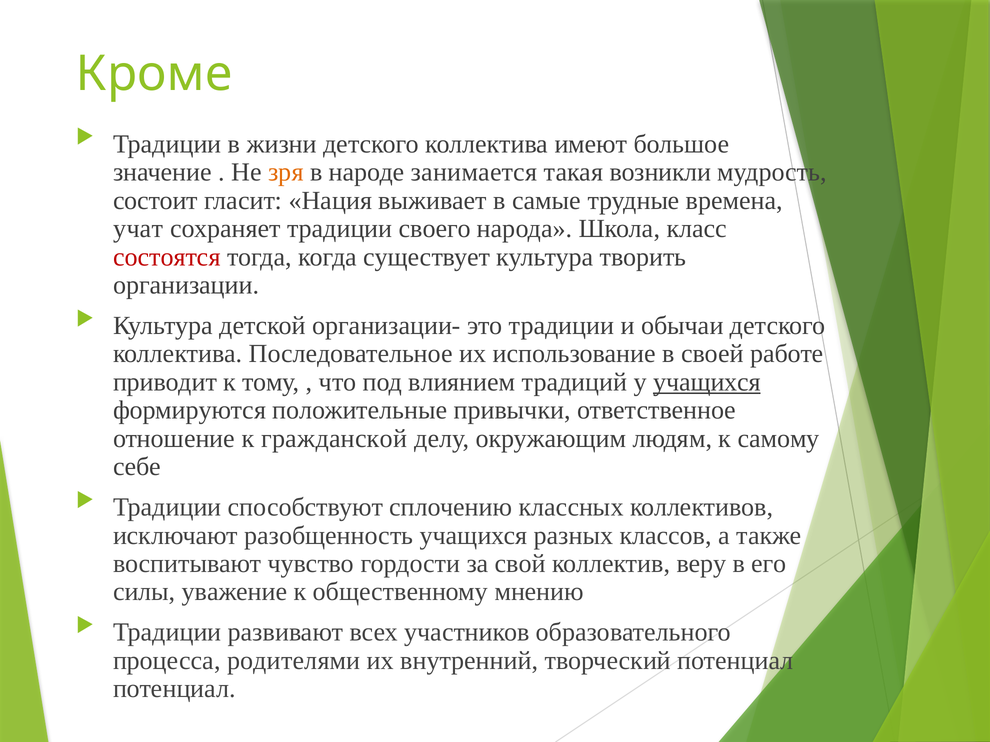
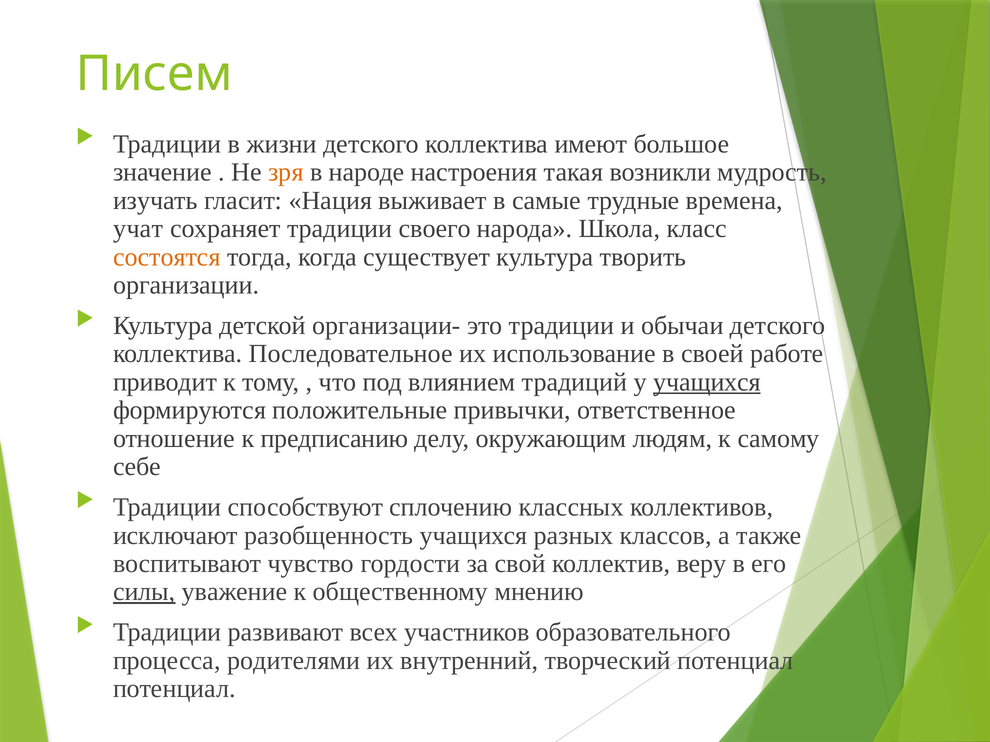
Кроме: Кроме -> Писем (154, 74)
занимается: занимается -> настроения (474, 172)
состоит: состоит -> изучать (155, 201)
состоятся colour: red -> orange (167, 257)
гражданской: гражданской -> предписанию (334, 439)
силы underline: none -> present (144, 592)
